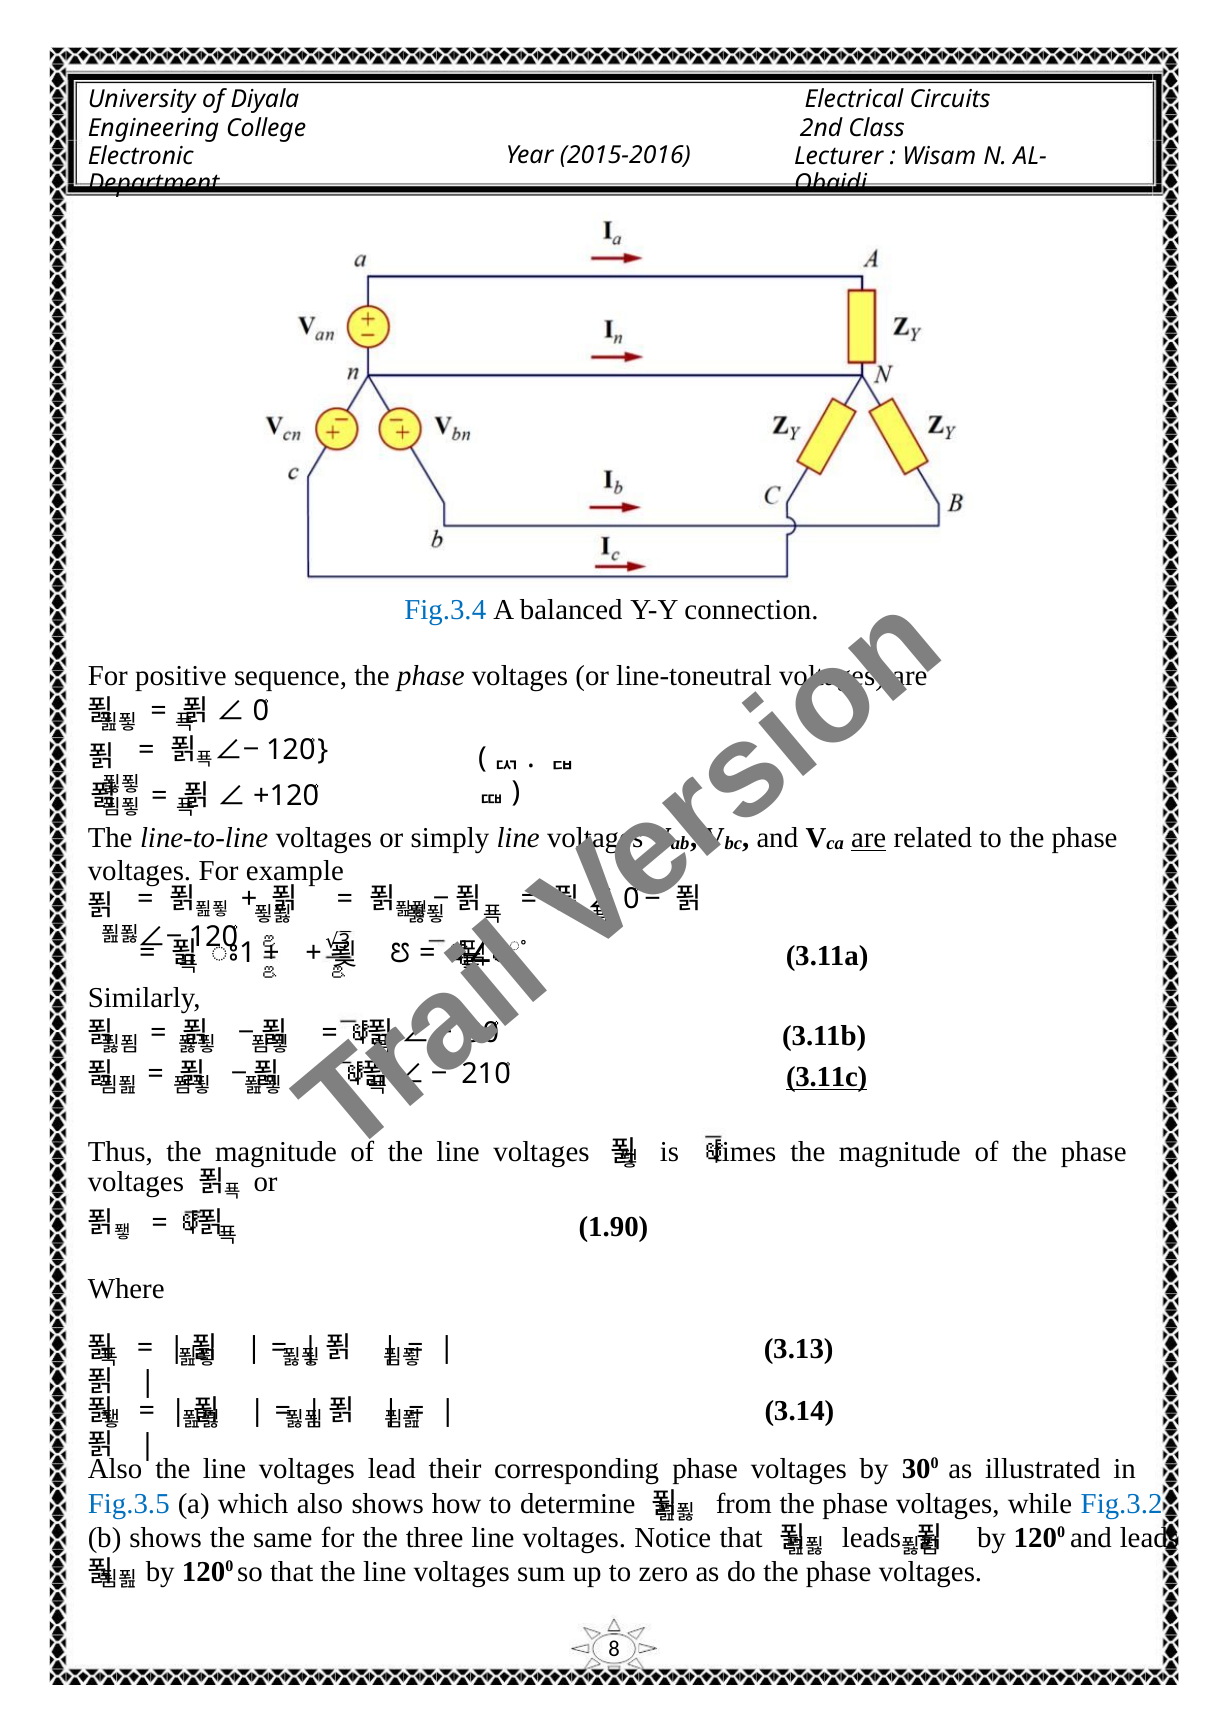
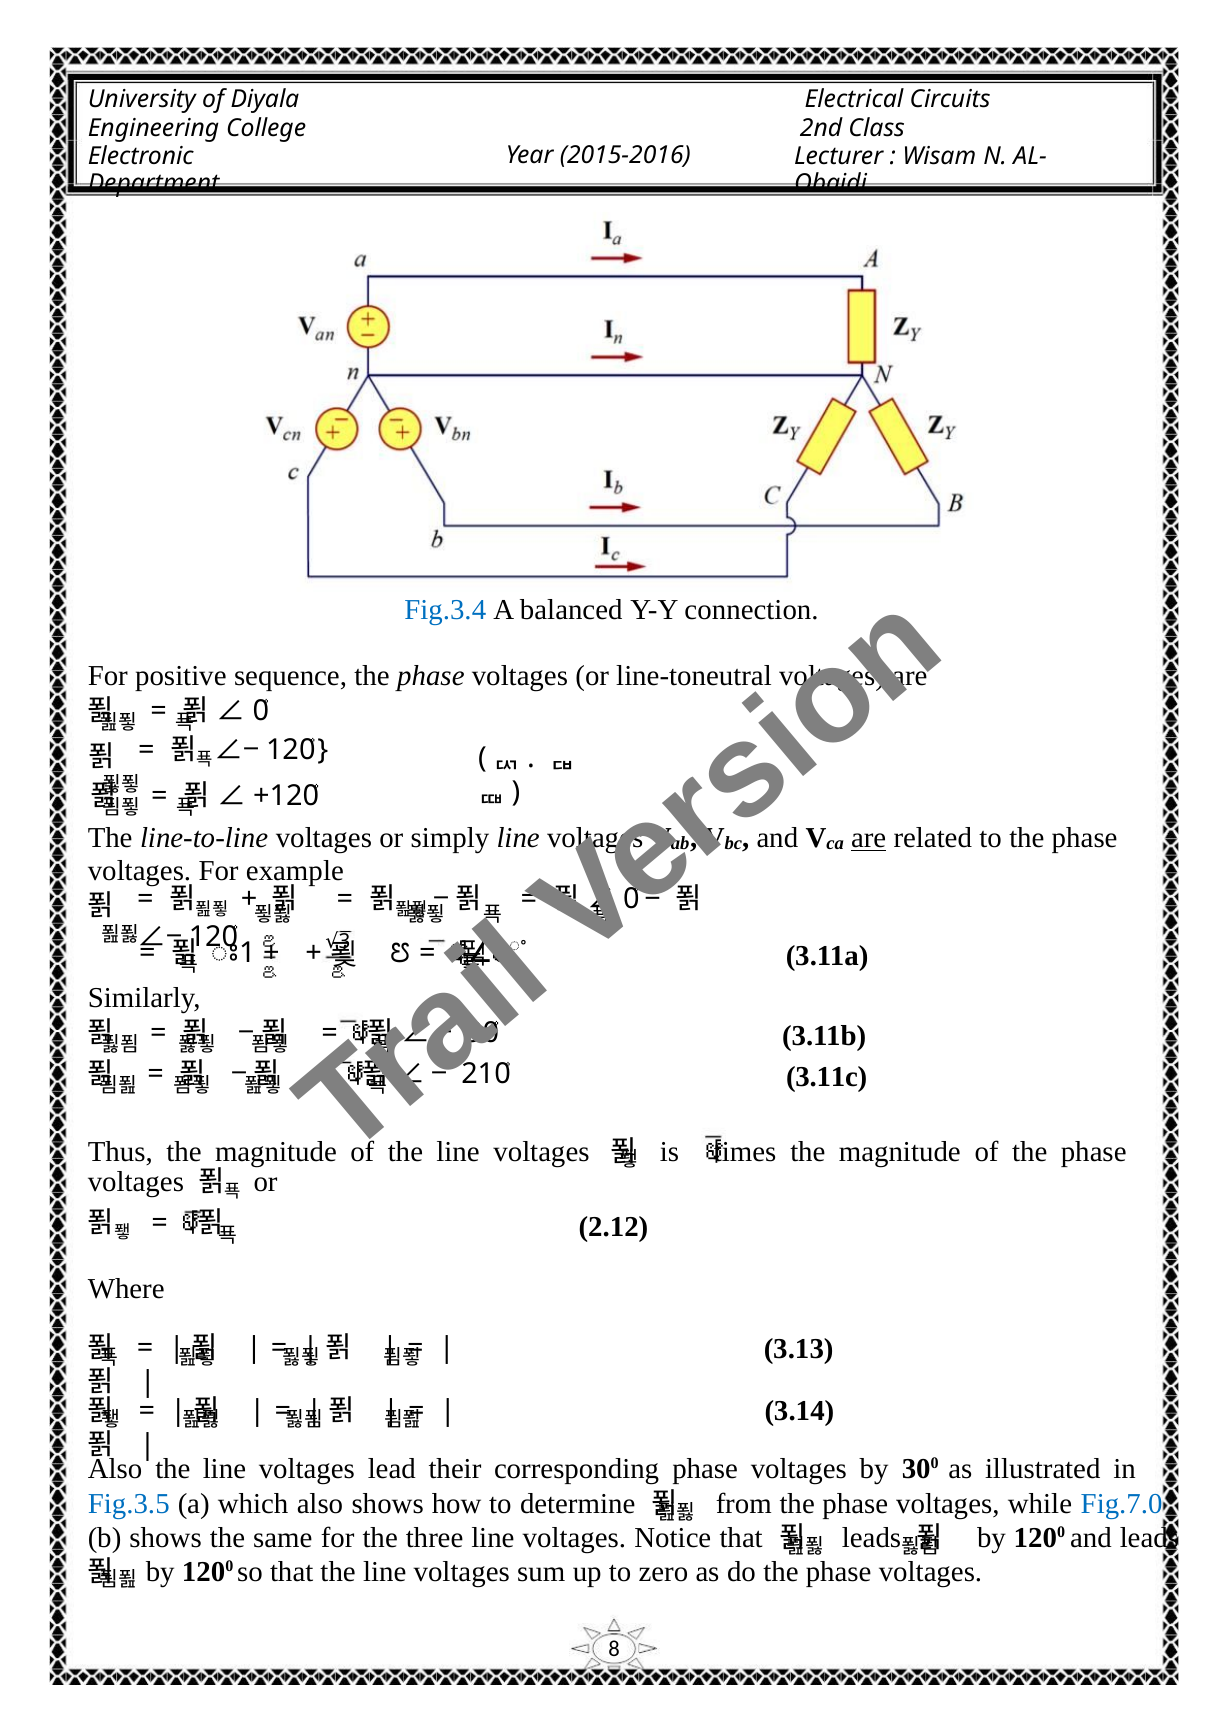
3.11c underline: present -> none (827, 1077)
1.90: 1.90 -> 2.12 (613, 1227)
Fig.3.2: Fig.3.2 -> Fig.7.0 (1122, 1504)
